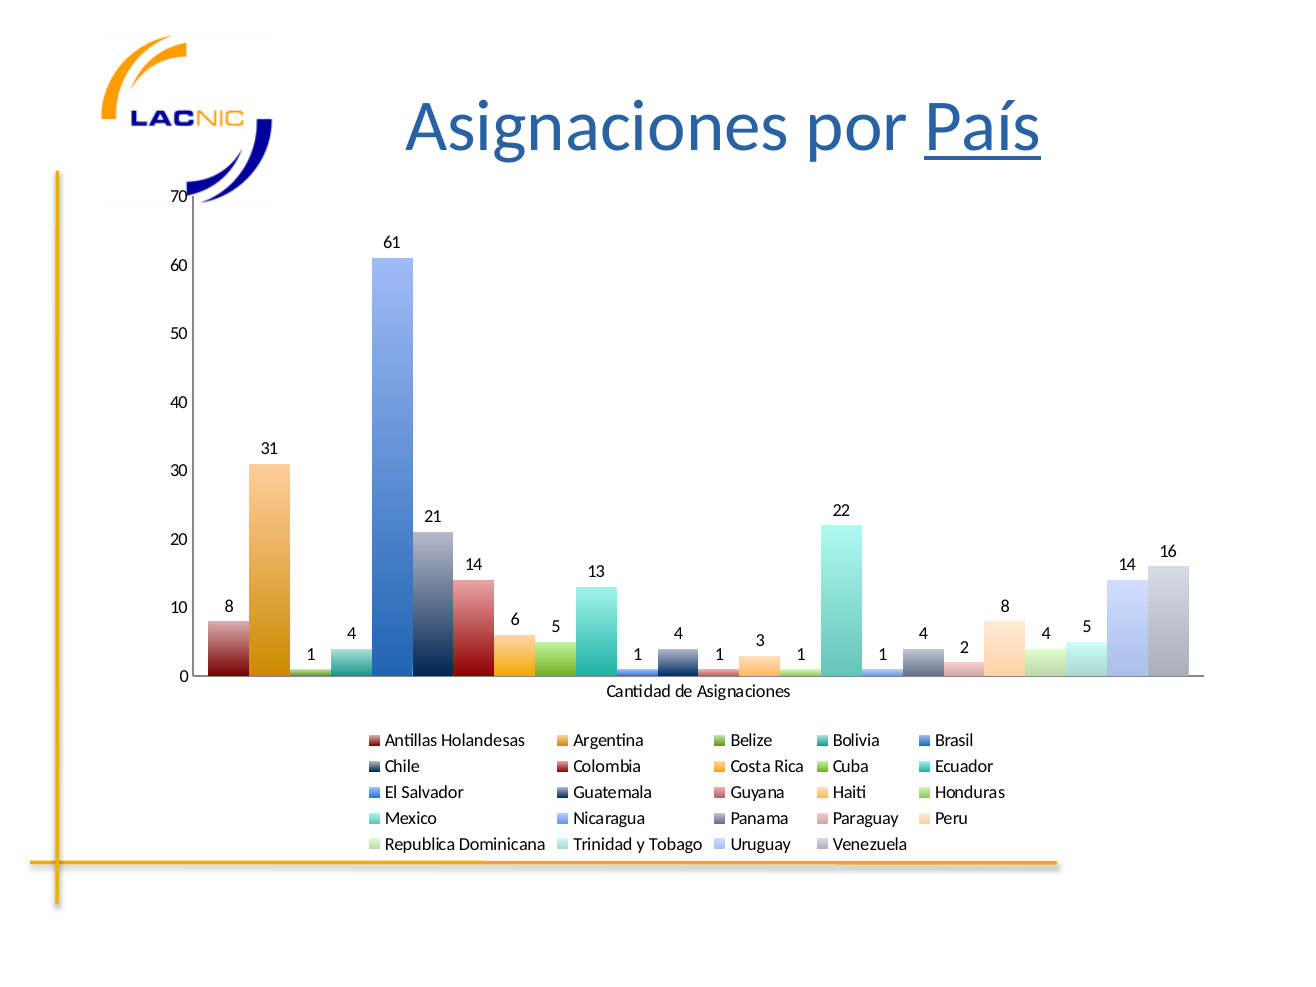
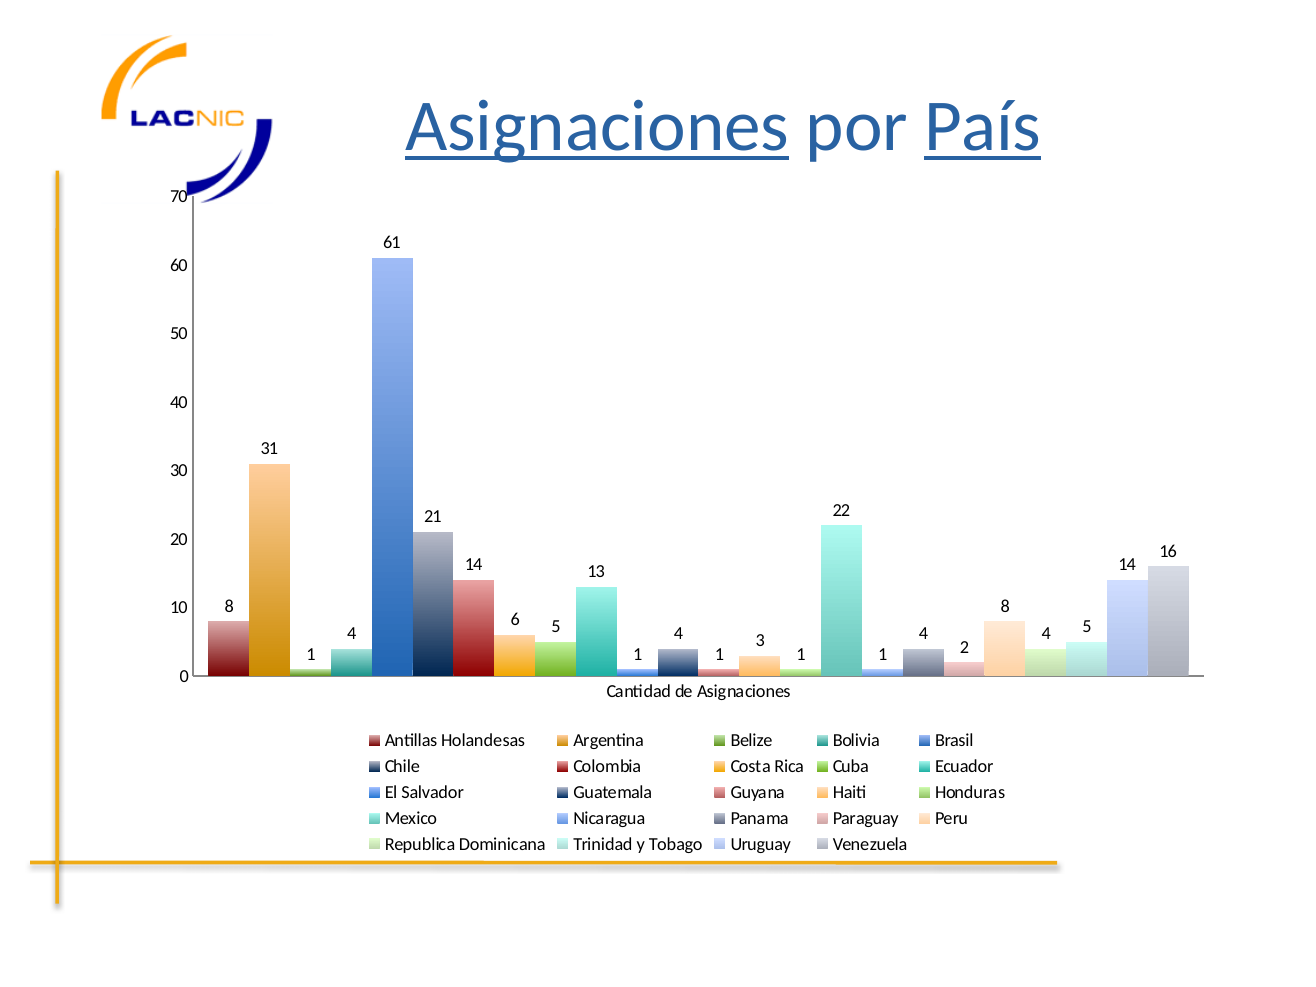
Asignaciones underline: none -> present (597, 127)
